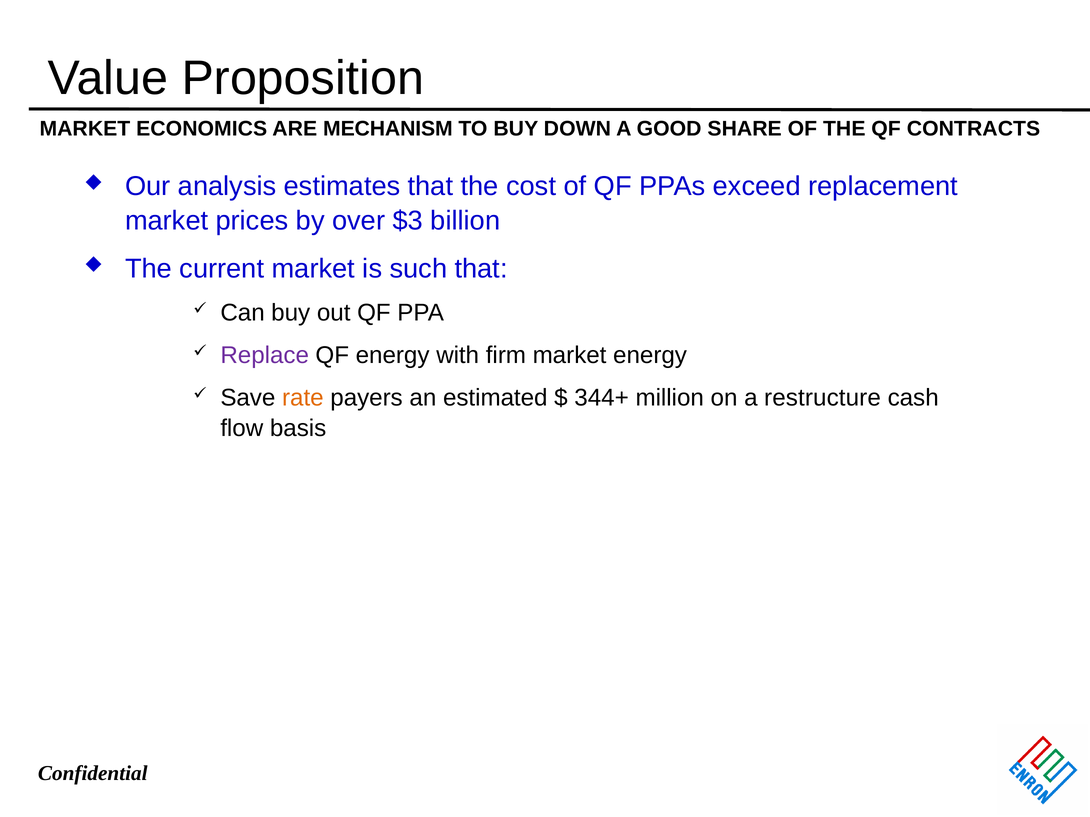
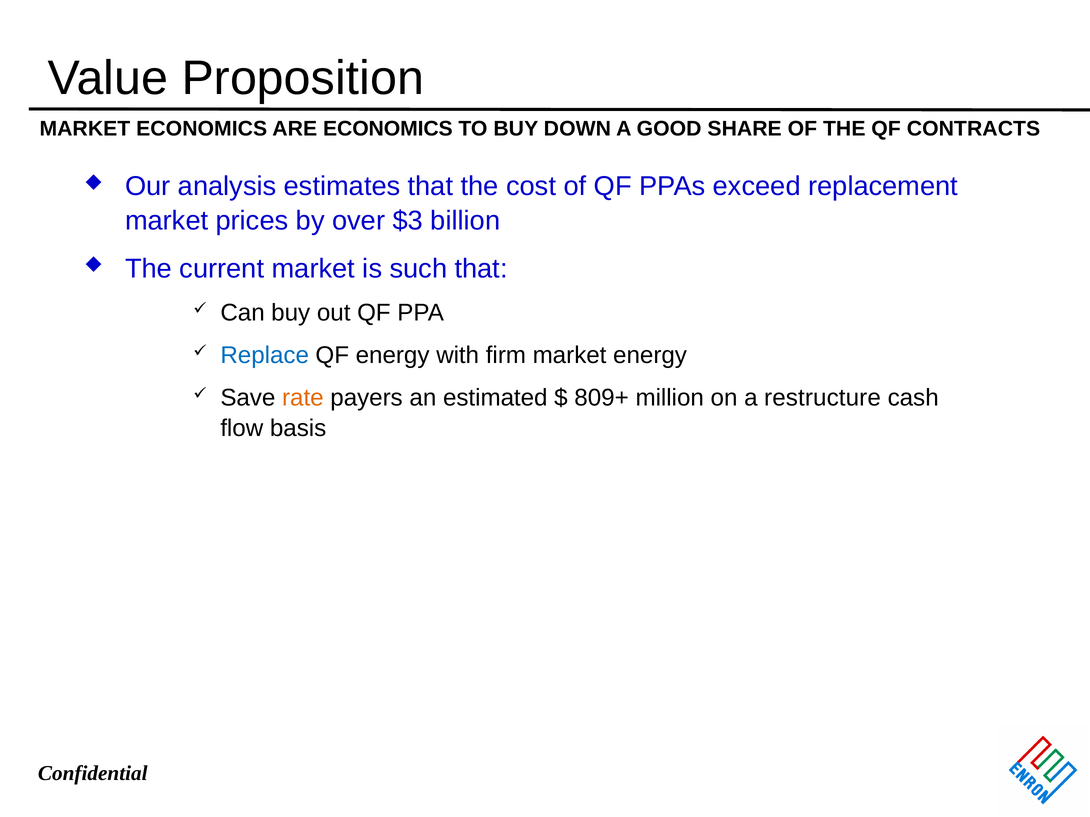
ARE MECHANISM: MECHANISM -> ECONOMICS (388, 129)
Replace colour: purple -> blue (265, 355)
344+: 344+ -> 809+ (602, 398)
